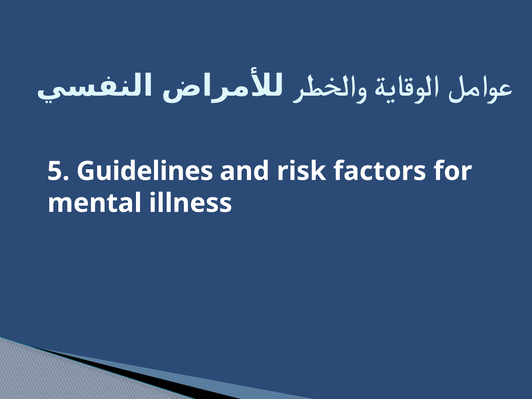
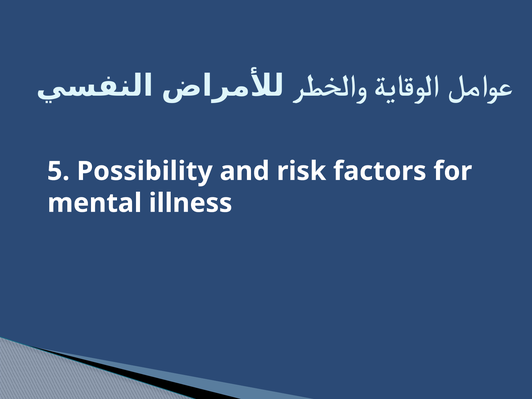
Guidelines: Guidelines -> Possibility (145, 171)
